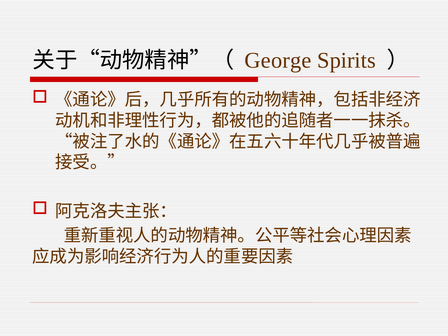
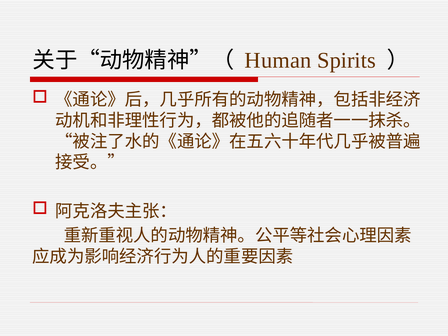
George: George -> Human (278, 60)
